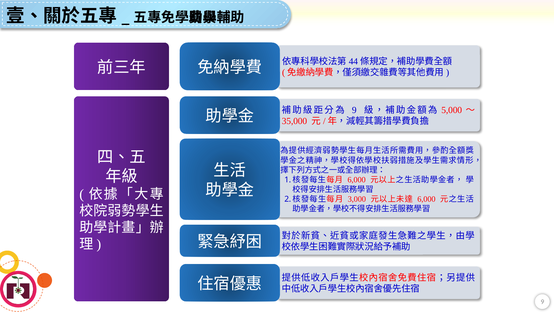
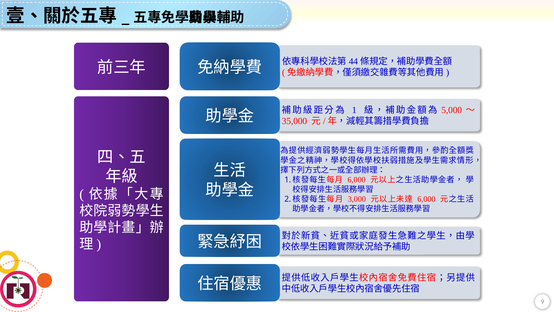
9: 9 -> 1 (354, 110)
